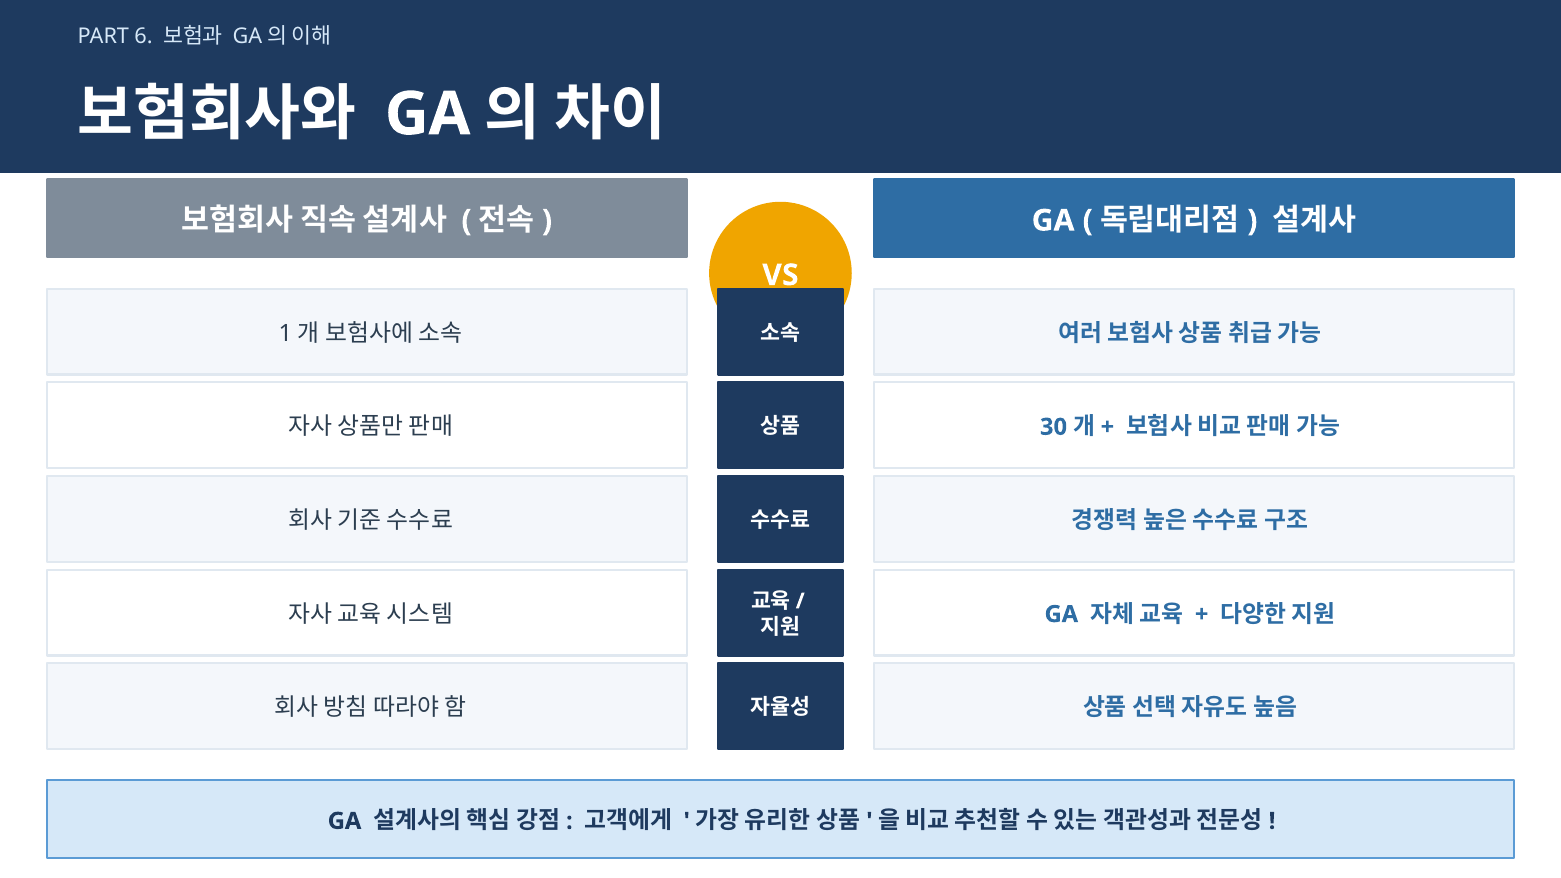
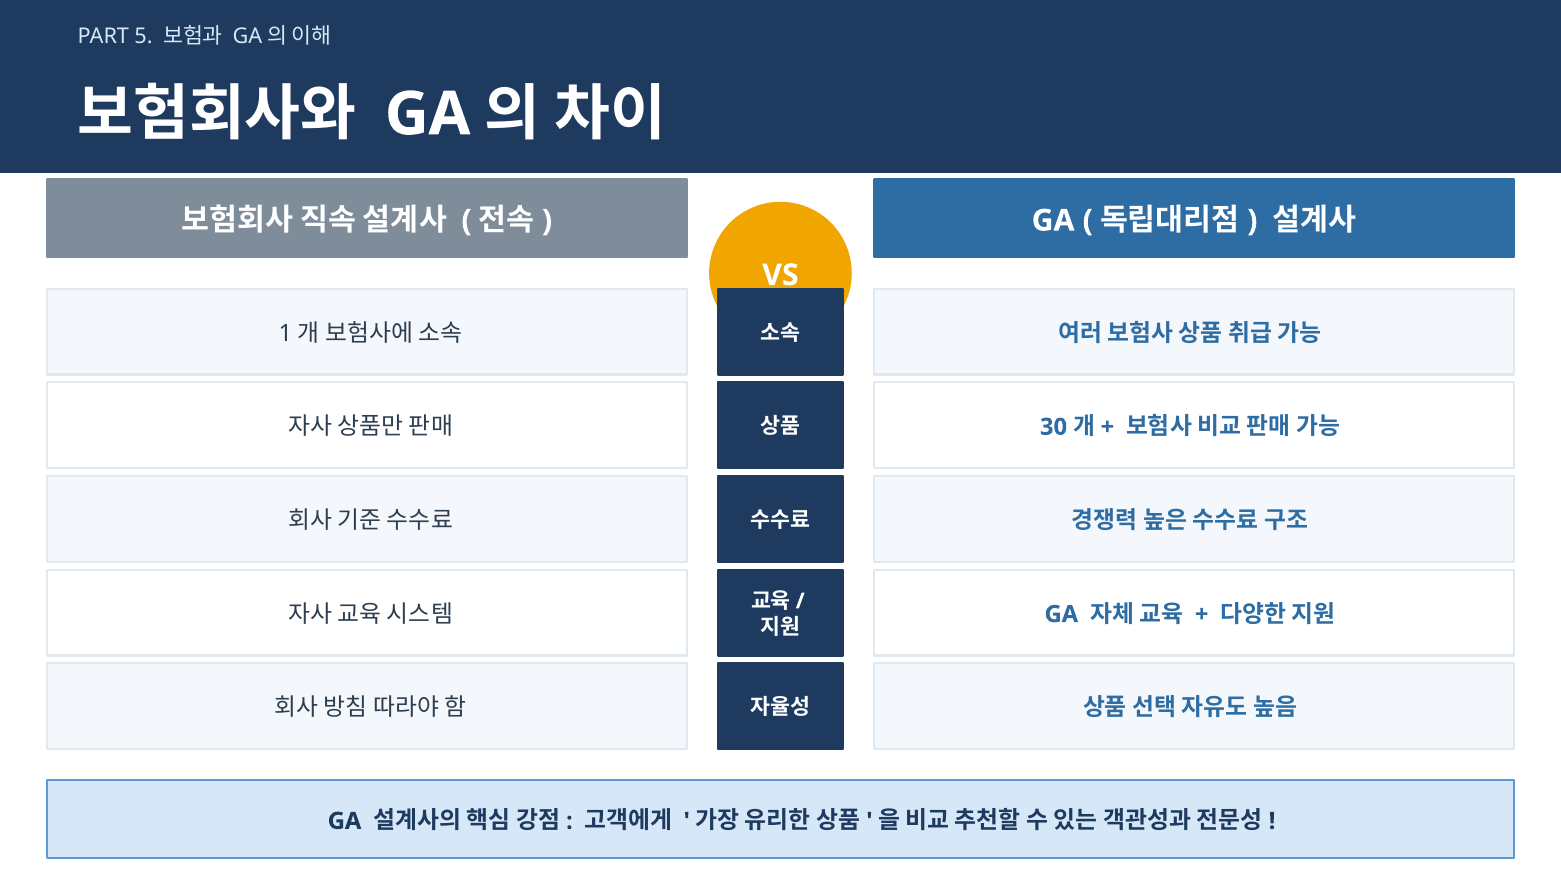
6: 6 -> 5 (144, 37)
